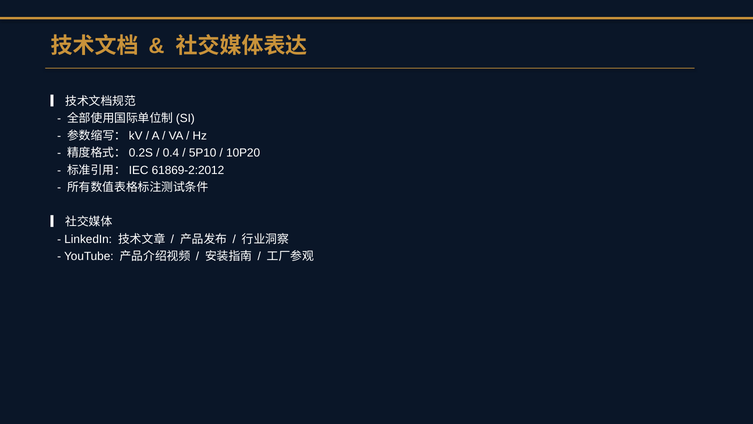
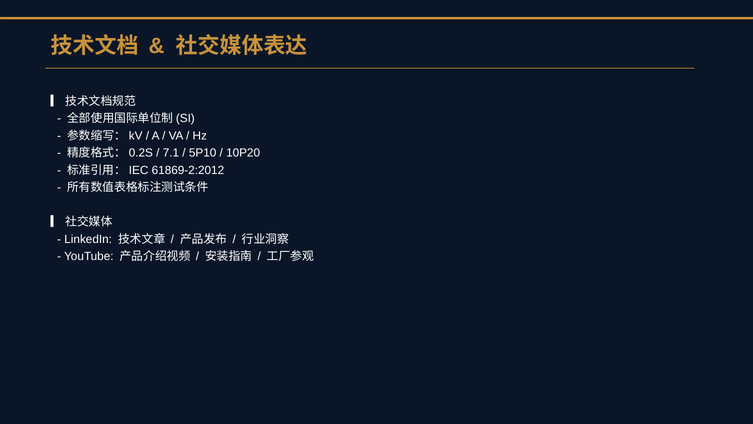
0.4: 0.4 -> 7.1 (171, 153)
